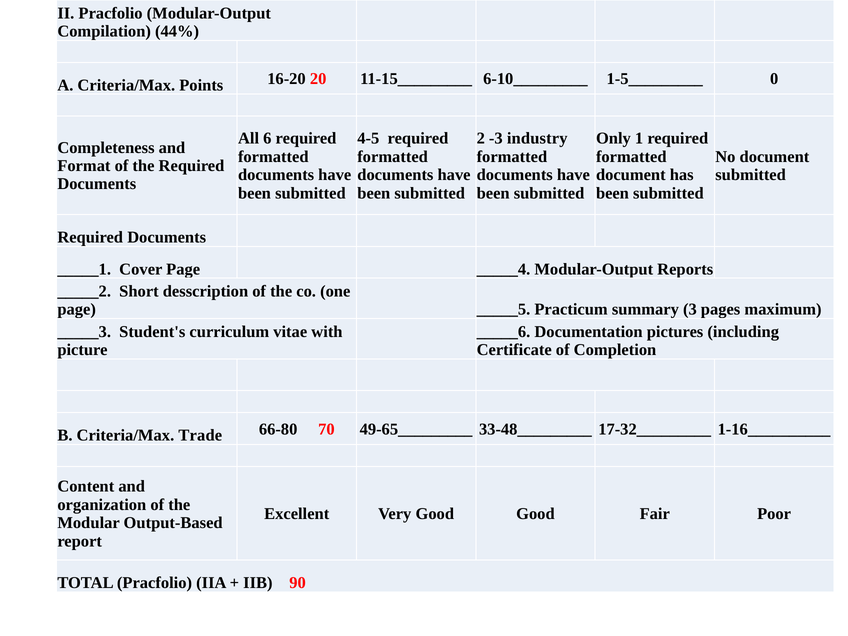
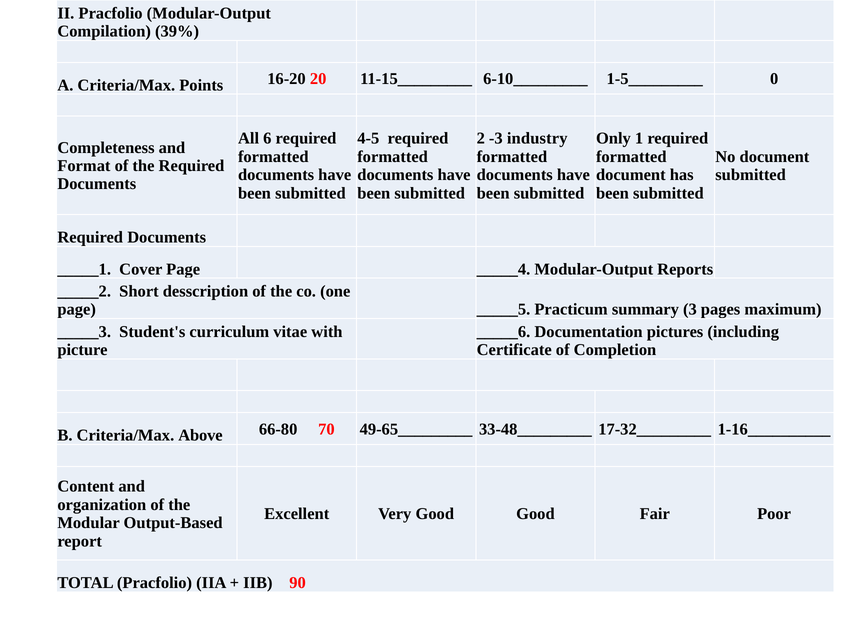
44%: 44% -> 39% (177, 31)
Trade: Trade -> Above (200, 435)
